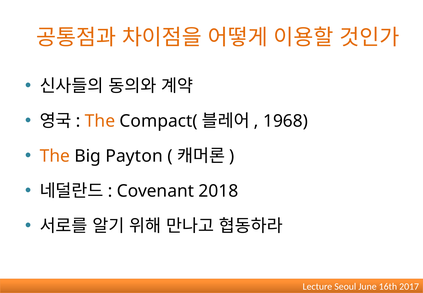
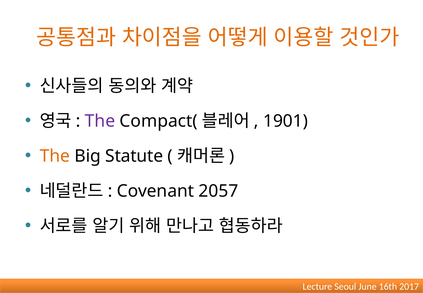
The colour: orange -> purple (100, 121)
1968: 1968 -> 1901 (286, 121)
Payton: Payton -> Statute (134, 156)
2018: 2018 -> 2057 (218, 191)
